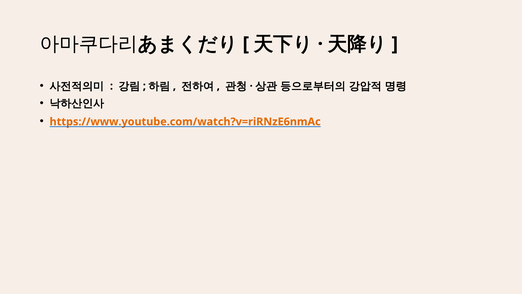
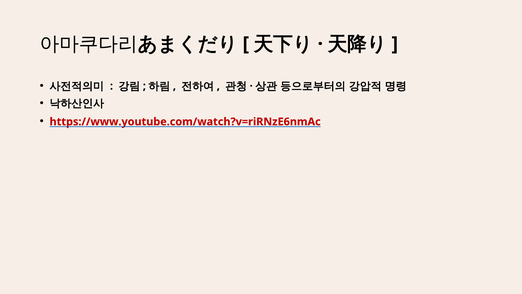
https://www.youtube.com/watch?v=riRNzE6nmAc colour: orange -> red (185, 122)
